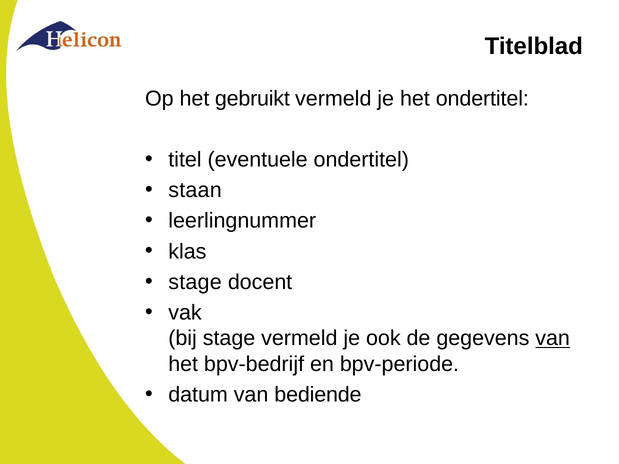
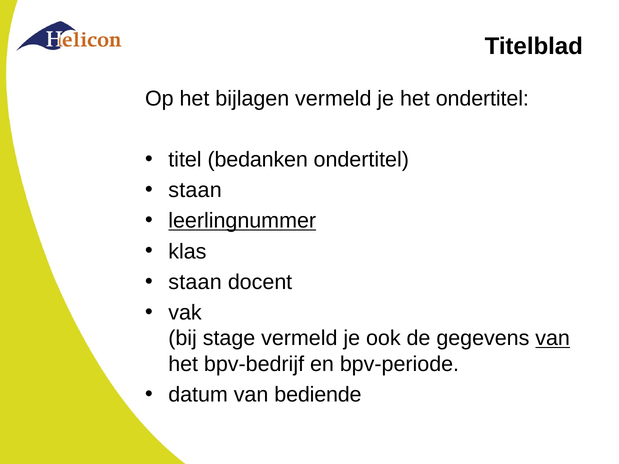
gebruikt: gebruikt -> bijlagen (252, 99)
eventuele: eventuele -> bedanken (258, 160)
leerlingnummer underline: none -> present (242, 221)
stage: stage -> staan (195, 282)
